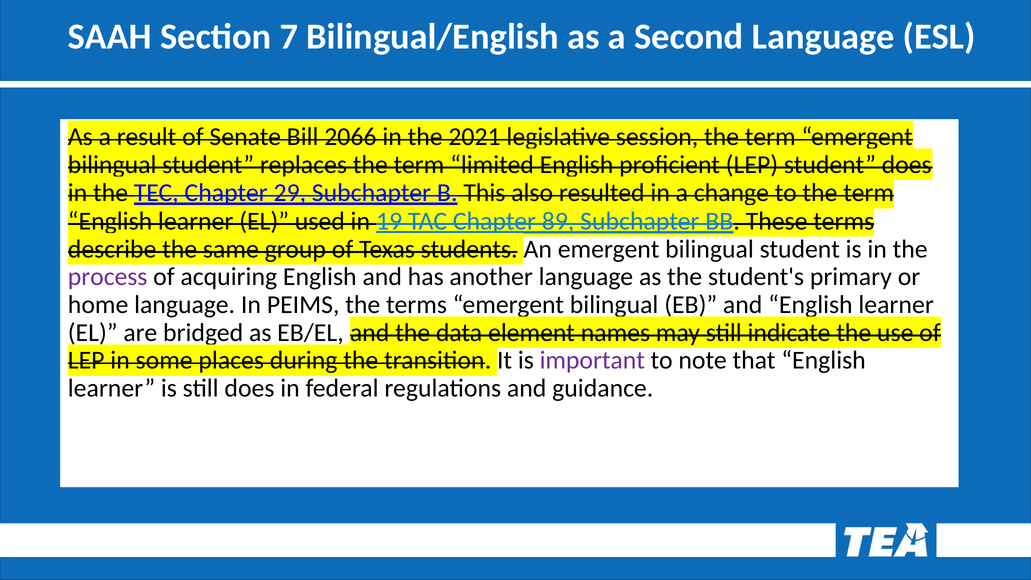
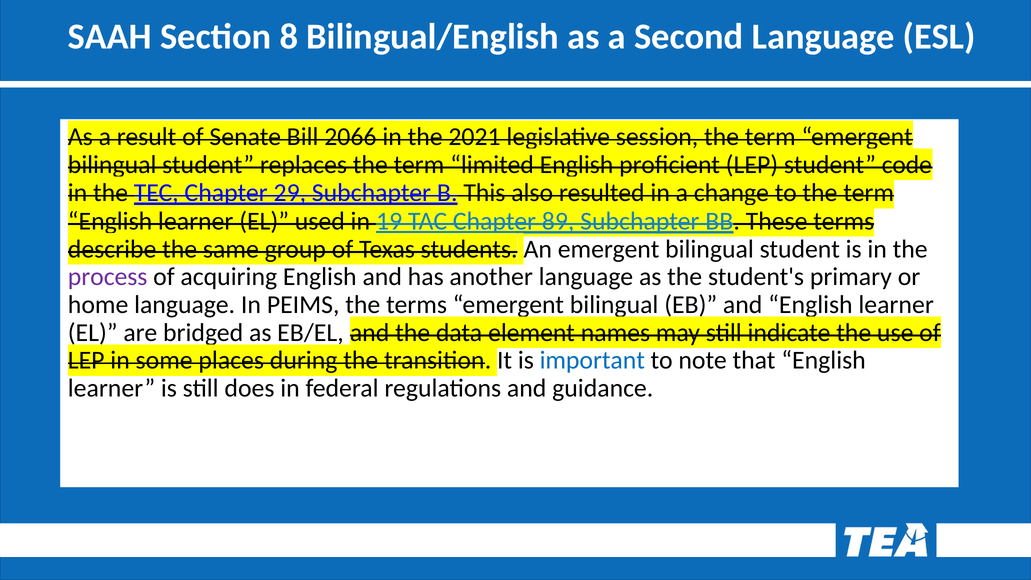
7: 7 -> 8 (289, 37)
does: does -> code (907, 165)
important colour: purple -> blue (592, 360)
